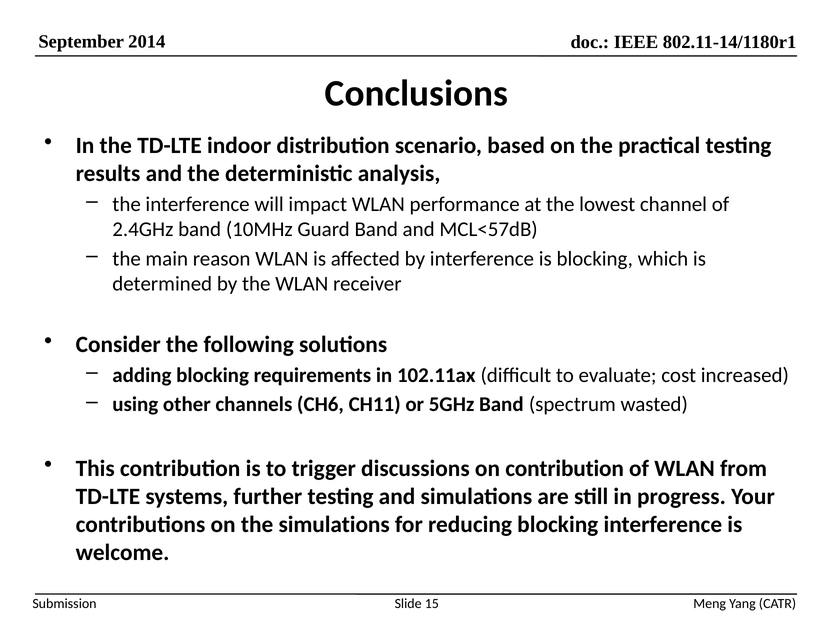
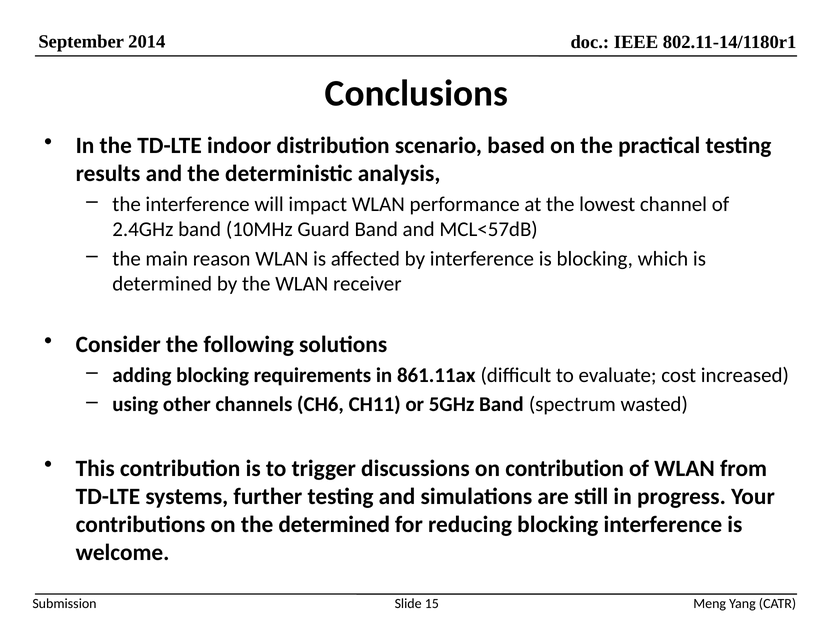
102.11ax: 102.11ax -> 861.11ax (436, 375)
the simulations: simulations -> determined (334, 525)
